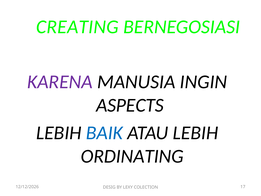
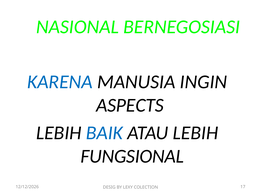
CREATING: CREATING -> NASIONAL (77, 27)
KARENA colour: purple -> blue (60, 82)
ORDINATING: ORDINATING -> FUNGSIONAL (132, 156)
